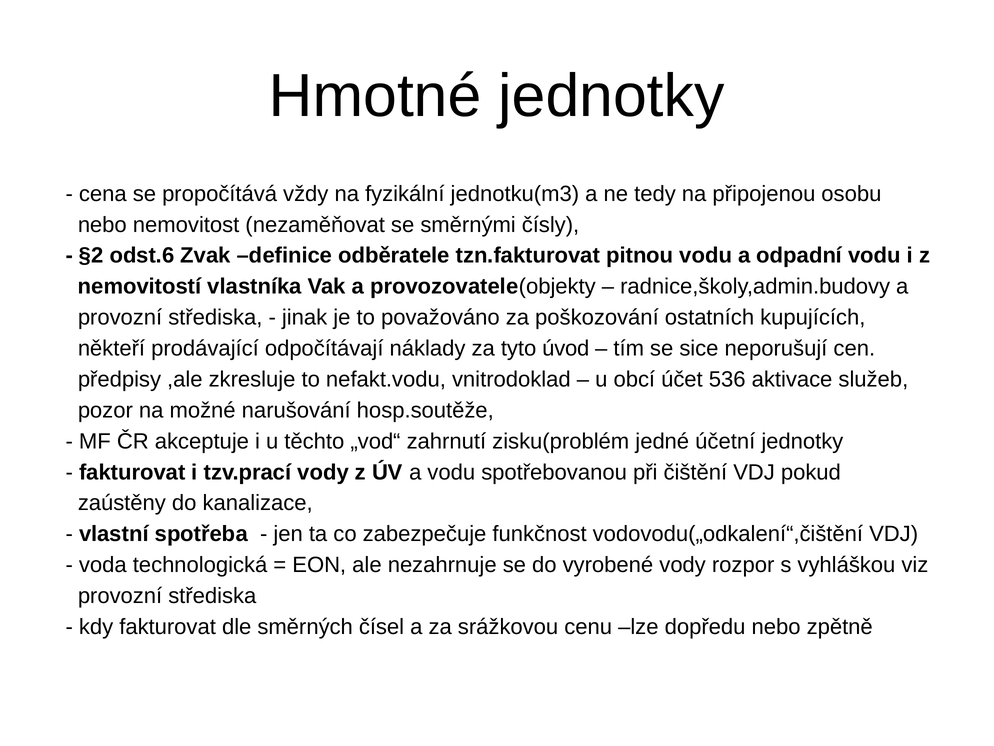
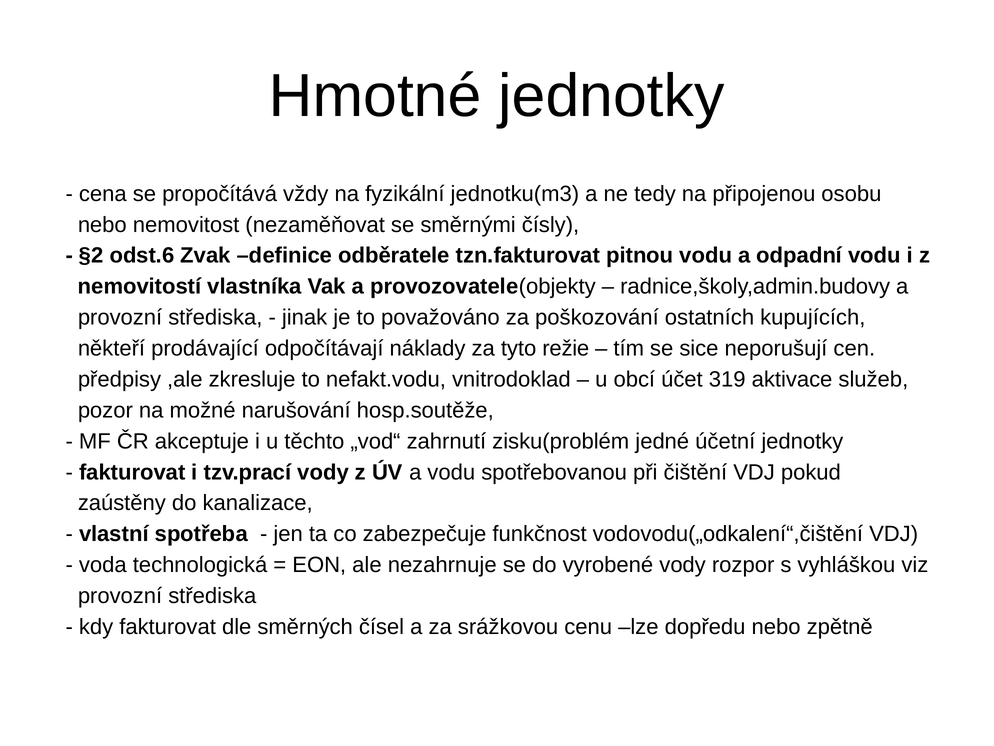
úvod: úvod -> režie (566, 348)
536: 536 -> 319 (727, 379)
